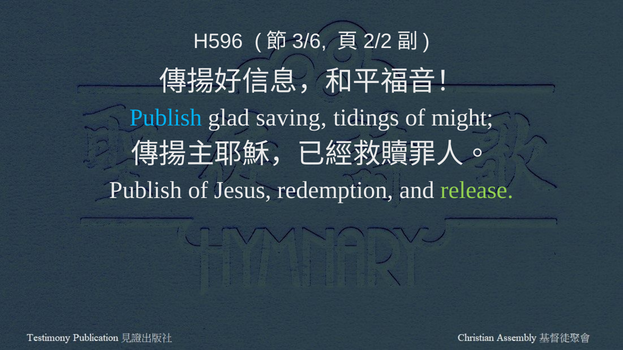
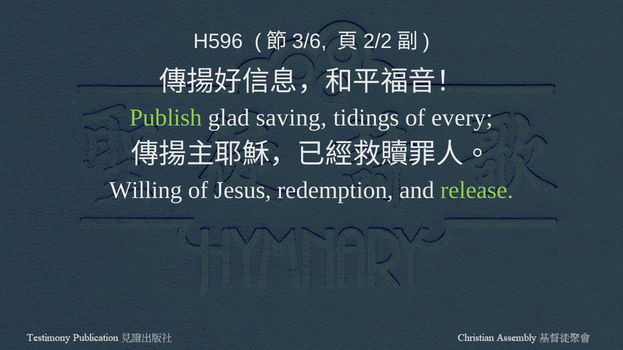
Publish colour: light blue -> light green (166, 118)
might: might -> every (462, 118)
Publish: Publish -> Willing (146, 190)
